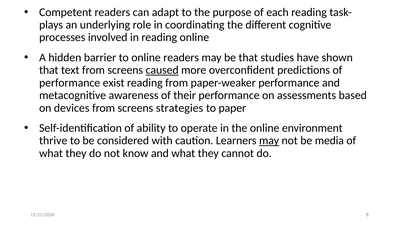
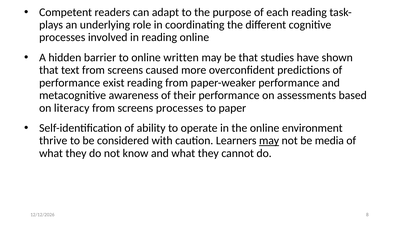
online readers: readers -> written (181, 57)
caused underline: present -> none (162, 70)
devices: devices -> literacy (72, 108)
screens strategies: strategies -> processes (180, 108)
